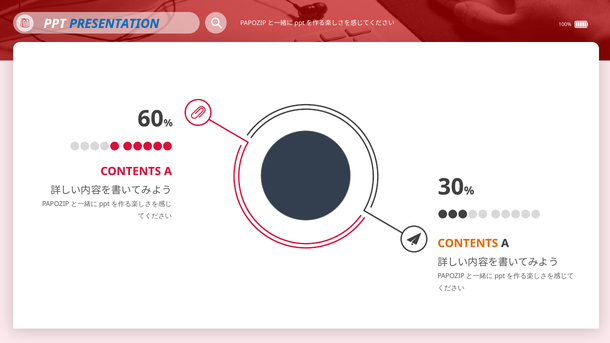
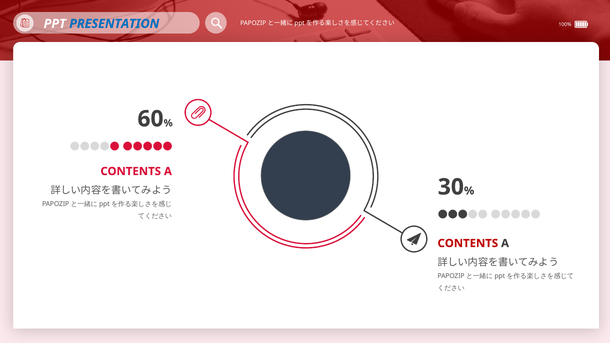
CONTENTS colour: orange -> red (468, 243)
